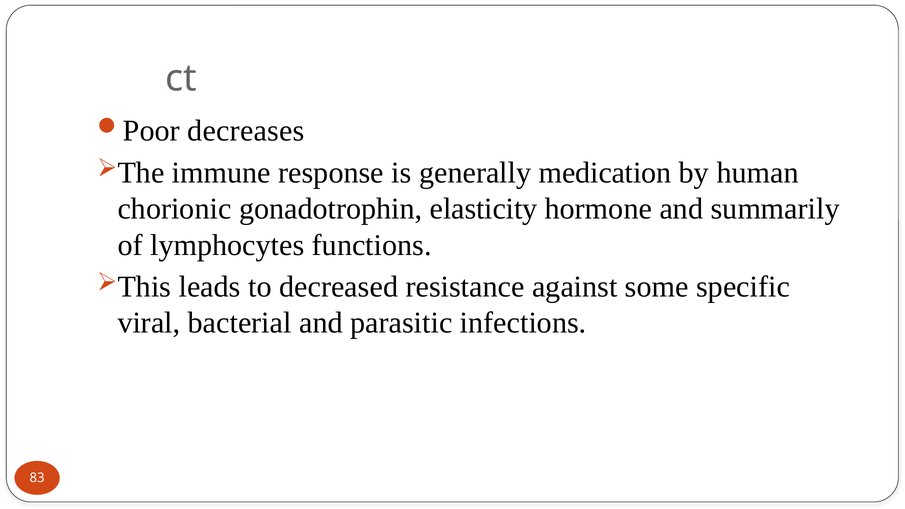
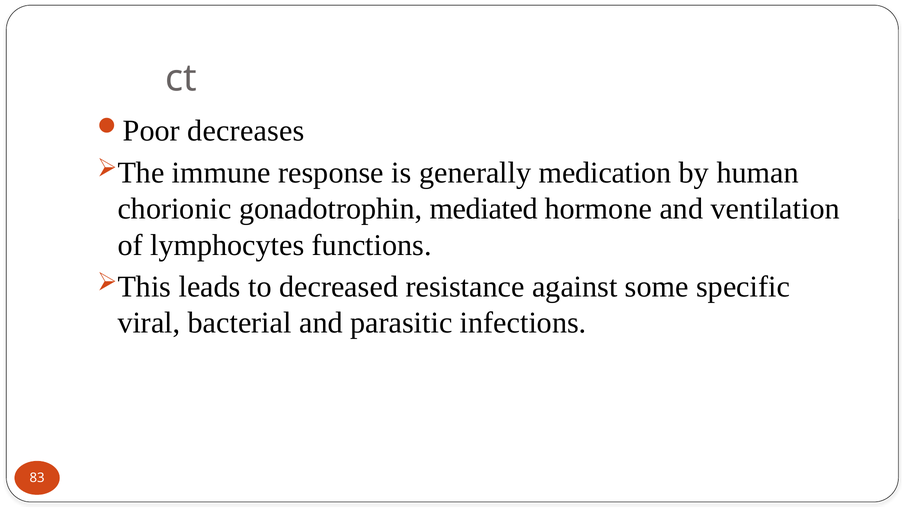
elasticity: elasticity -> mediated (484, 209)
summarily: summarily -> ventilation (775, 209)
